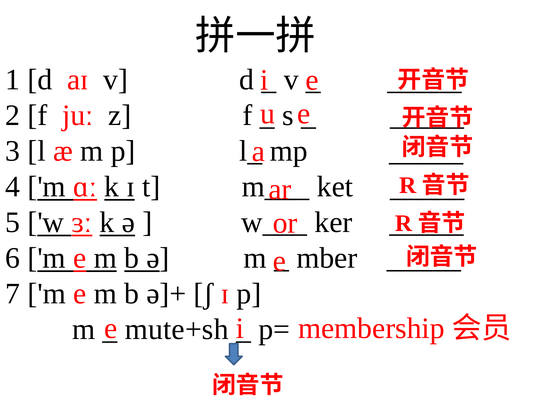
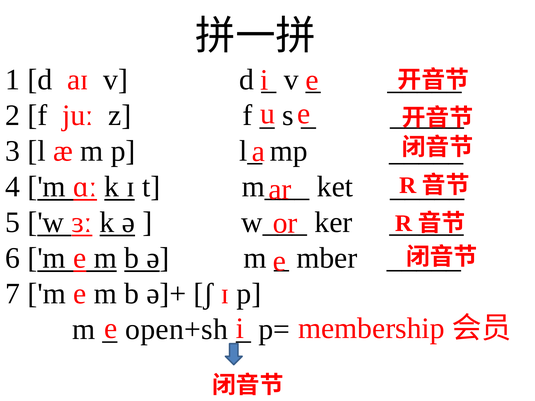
mute+sh: mute+sh -> open+sh (177, 330)
